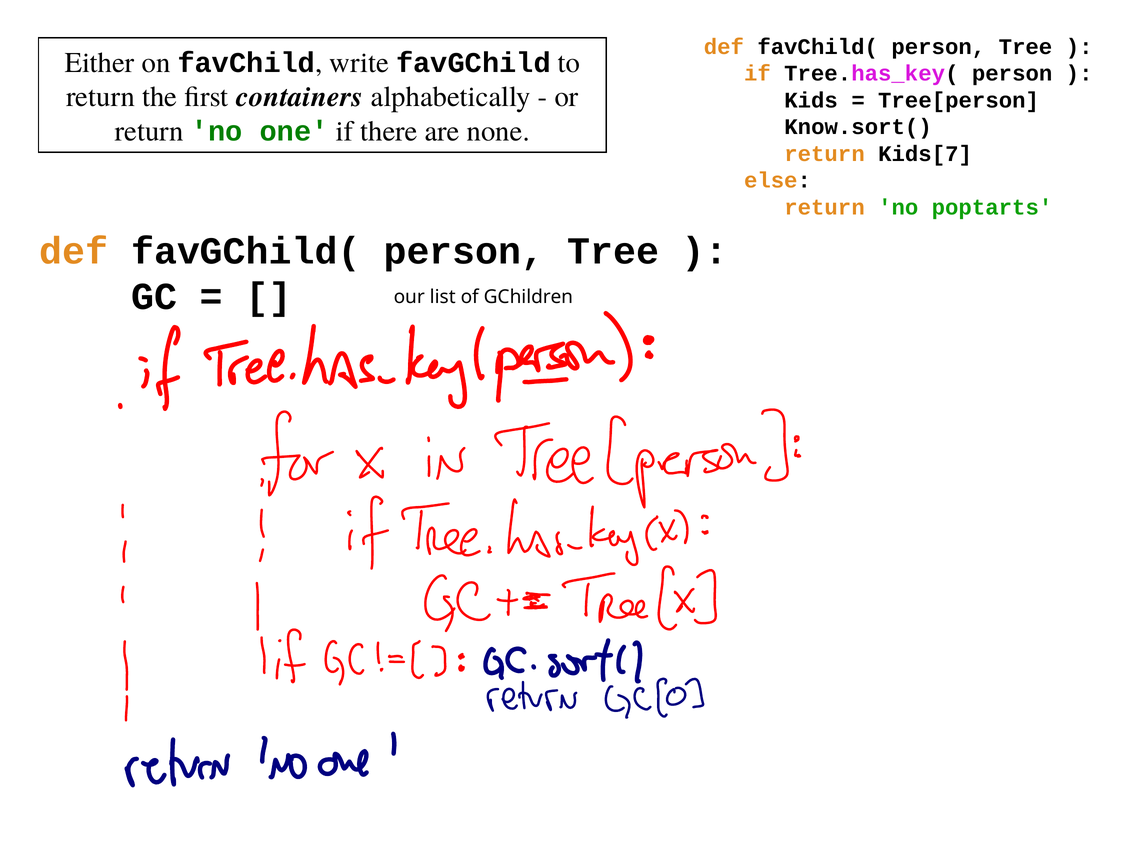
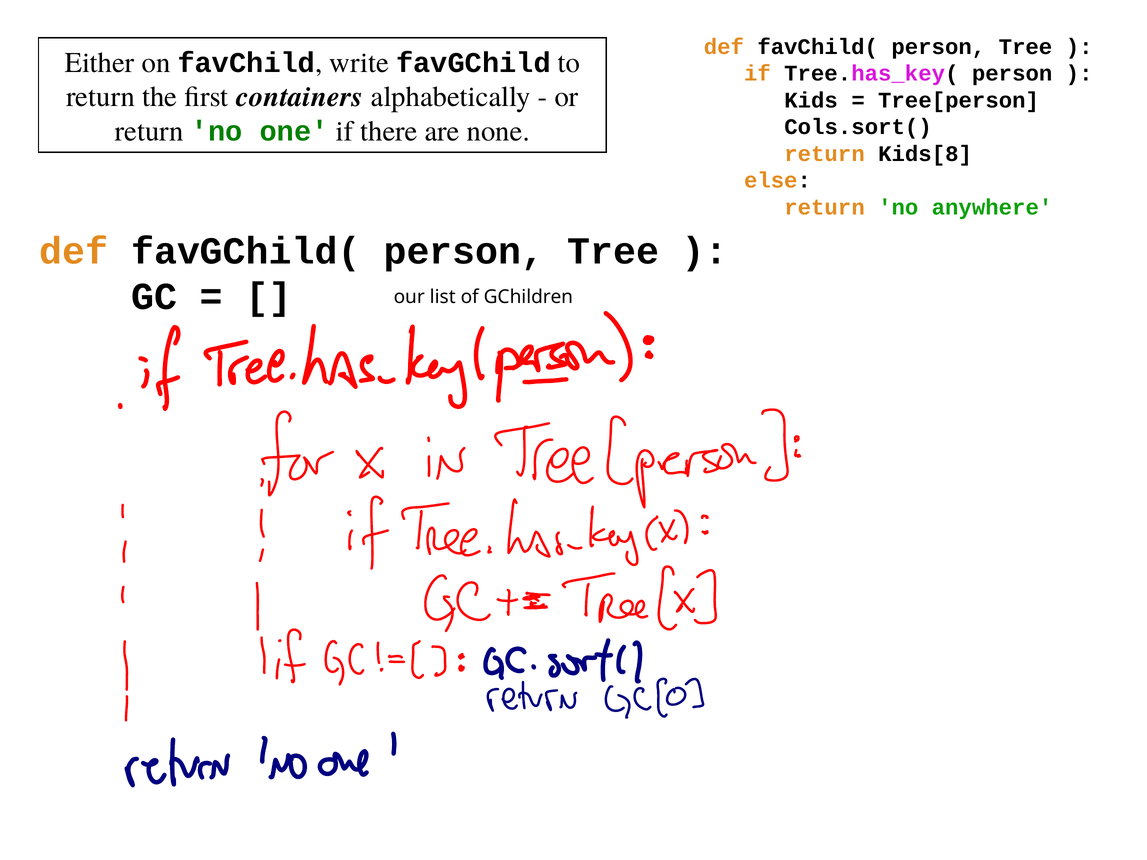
Know.sort(: Know.sort( -> Cols.sort( (858, 127)
Kids[7: Kids[7 -> Kids[8 (925, 154)
poptarts: poptarts -> anywhere (992, 207)
